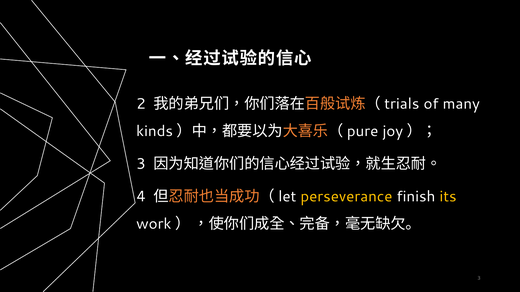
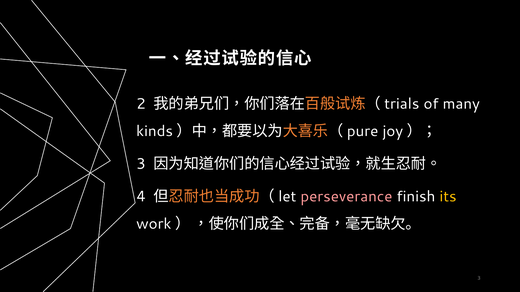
perseverance colour: yellow -> pink (346, 197)
